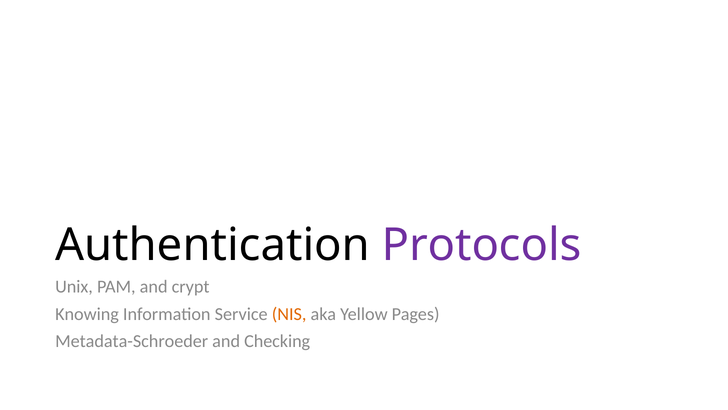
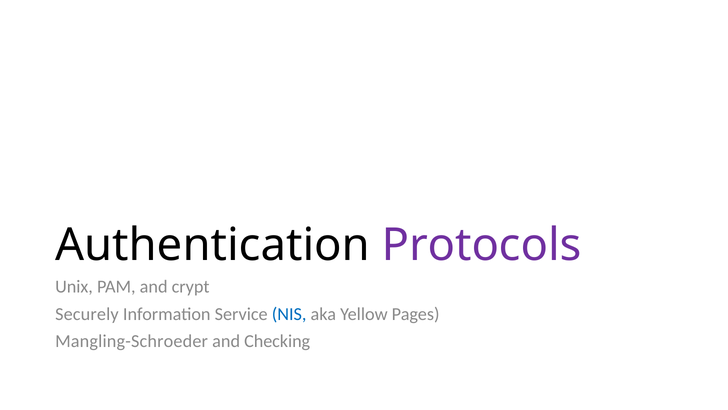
Knowing: Knowing -> Securely (87, 314)
NIS colour: orange -> blue (289, 314)
Metadata-Schroeder: Metadata-Schroeder -> Mangling-Schroeder (132, 341)
